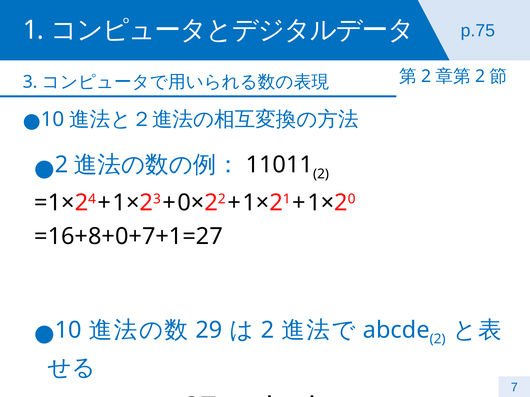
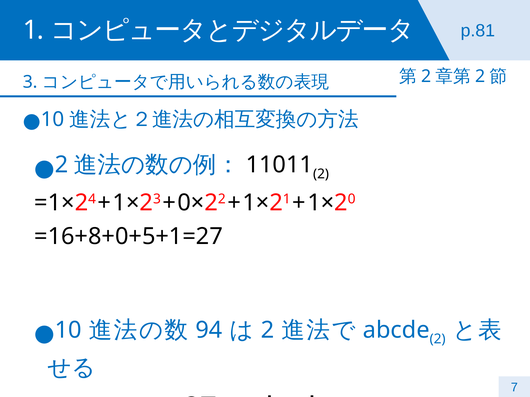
p.75: p.75 -> p.81 (478, 31)
=16+8+0+7+1=27: =16+8+0+7+1=27 -> =16+8+0+5+1=27 (129, 237)
29: 29 -> 94 (209, 330)
